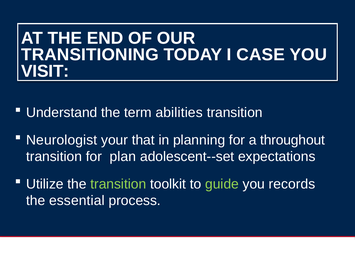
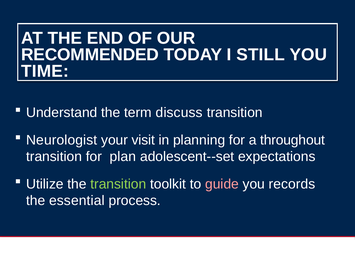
TRANSITIONING: TRANSITIONING -> RECOMMENDED (90, 55)
CASE: CASE -> STILL (261, 55)
VISIT: VISIT -> TIME (45, 71)
abilities: abilities -> discuss (179, 113)
that: that -> visit (143, 140)
guide colour: light green -> pink (222, 184)
